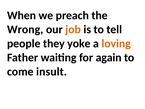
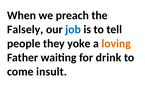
Wrong: Wrong -> Falsely (25, 29)
job colour: orange -> blue (73, 29)
again: again -> drink (109, 57)
